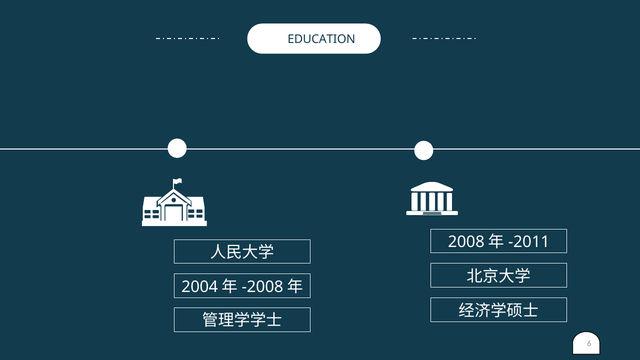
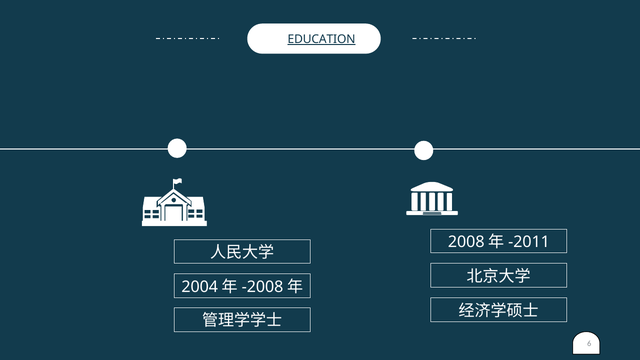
EDUCATION underline: none -> present (322, 39)
